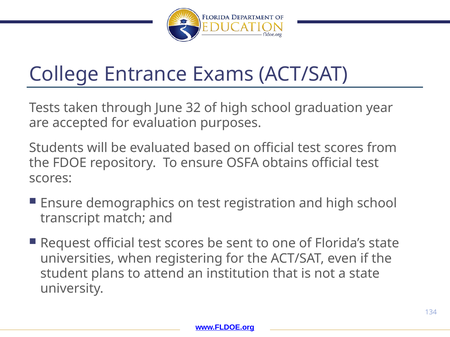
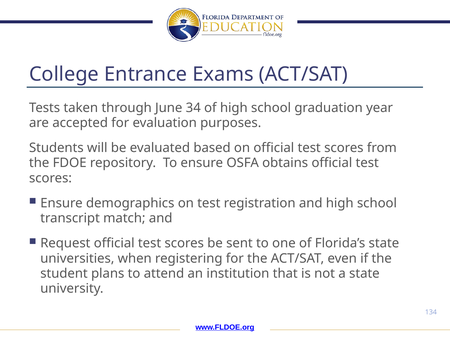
32: 32 -> 34 (193, 108)
